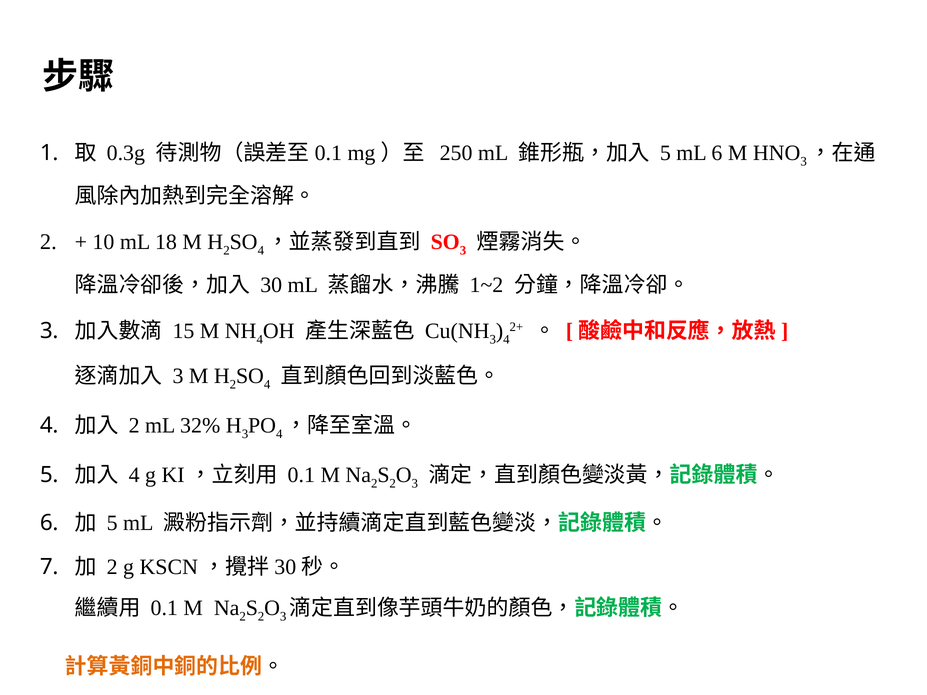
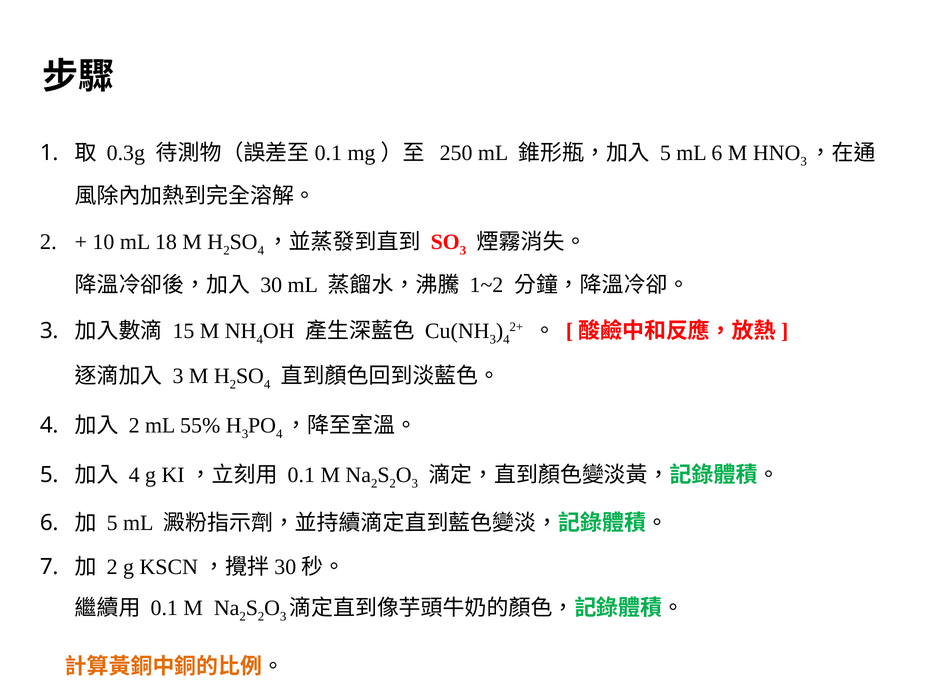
32%: 32% -> 55% (200, 426)
